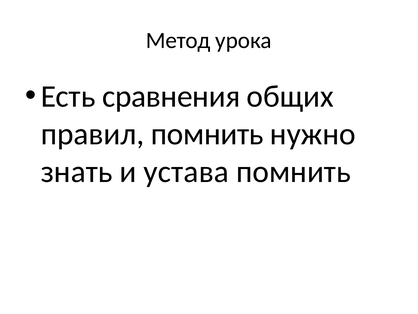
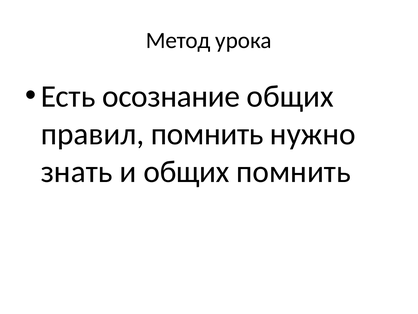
сравнения: сравнения -> осознание (171, 96)
и устава: устава -> общих (187, 171)
